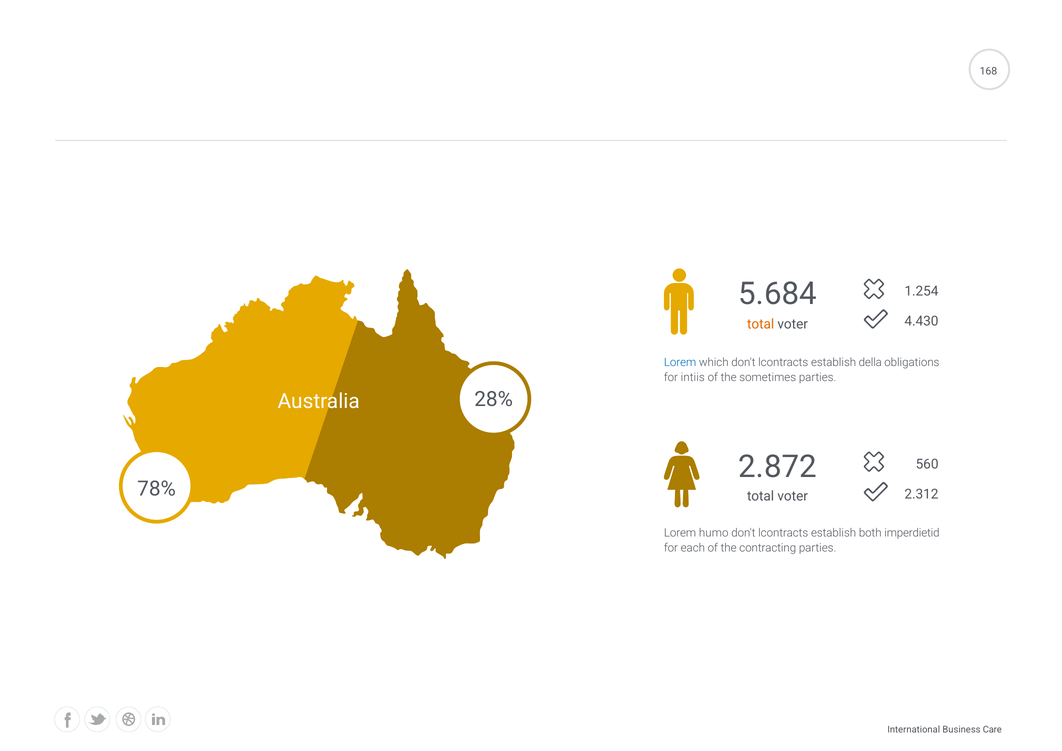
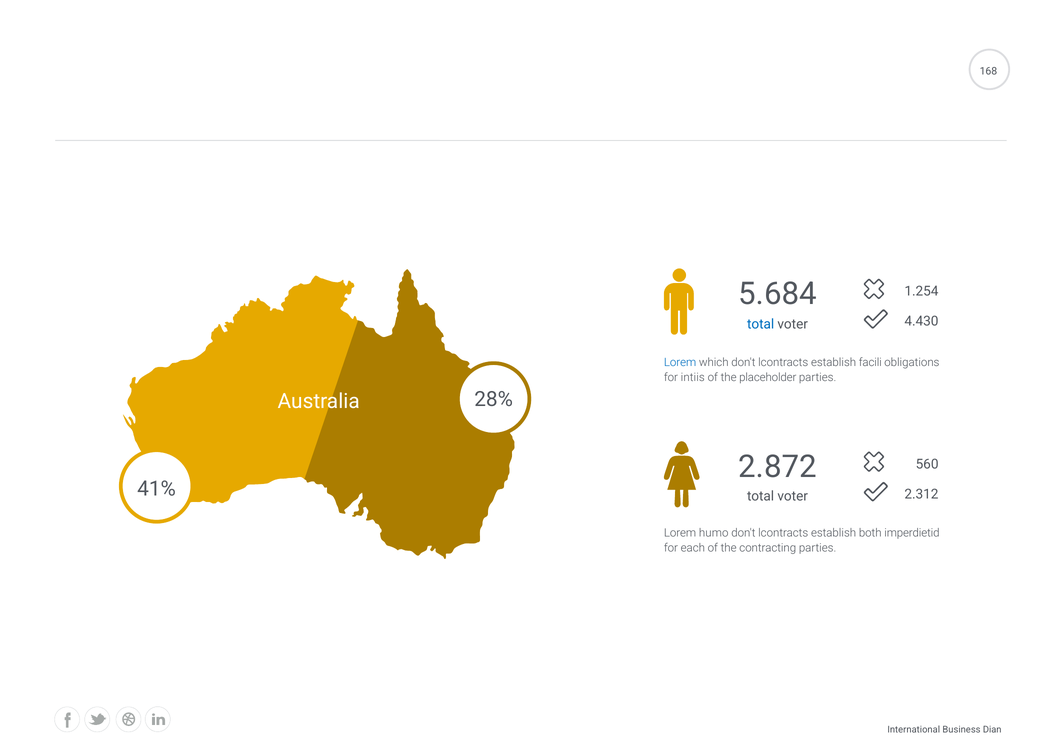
total colour: orange -> blue (761, 324)
della: della -> facili (870, 362)
sometimes: sometimes -> placeholder (768, 377)
78%: 78% -> 41% (157, 488)
Care: Care -> Dian (992, 729)
